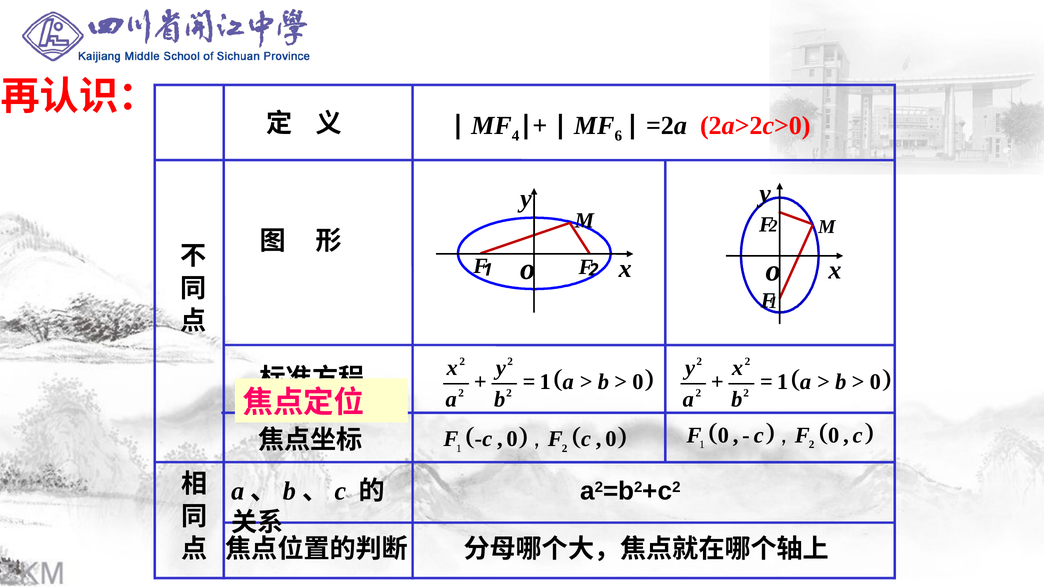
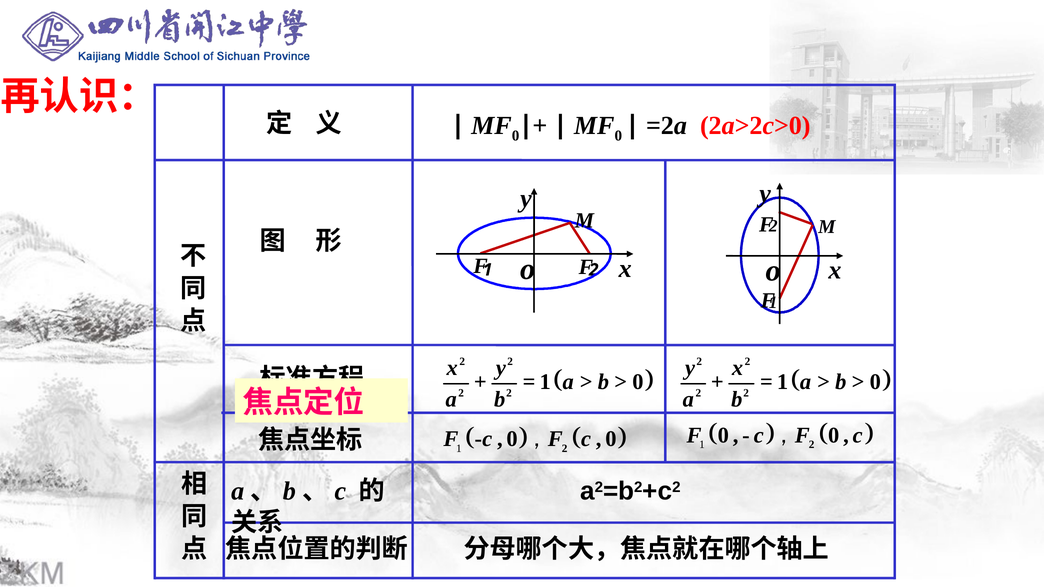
4: 4 -> 0 (516, 136)
6: 6 -> 0 (618, 136)
